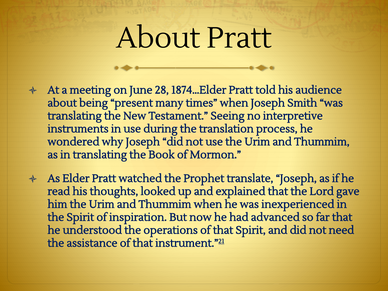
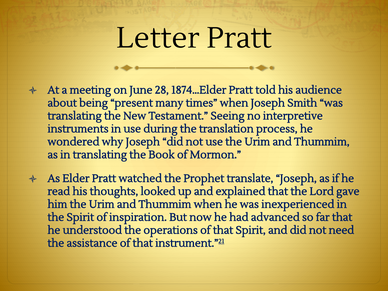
About: About -> Letter (158, 38)
